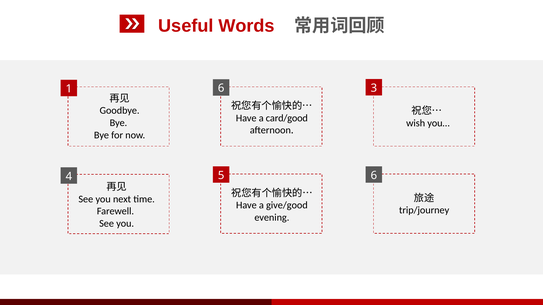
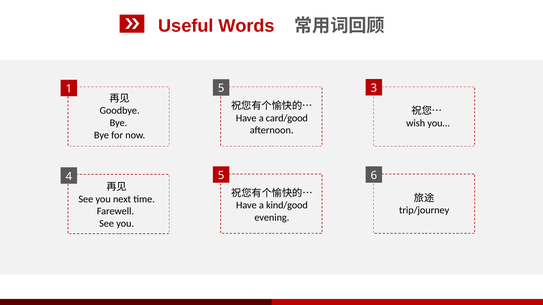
1 6: 6 -> 5 (221, 88)
give/good: give/good -> kind/good (287, 206)
